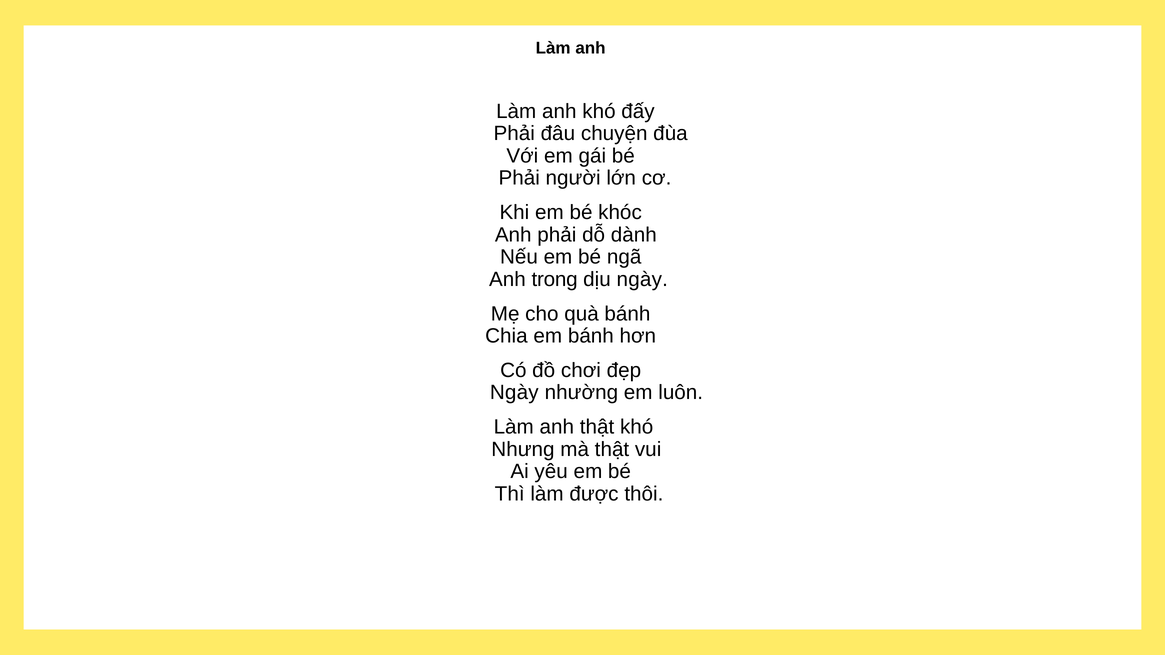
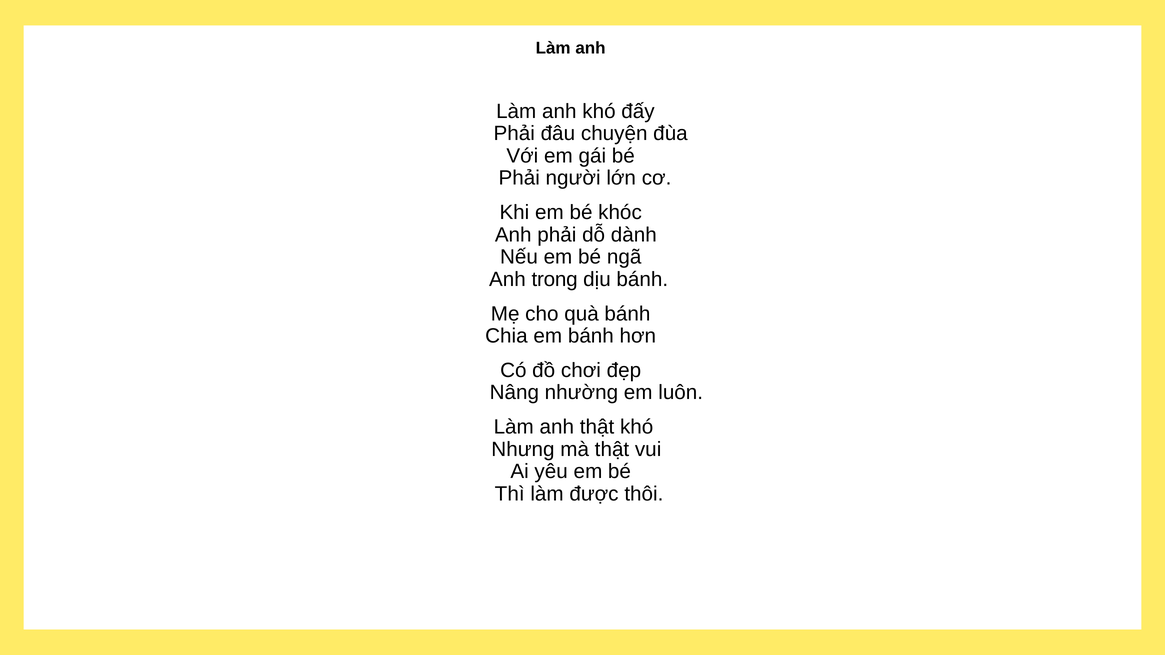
dịu ngày: ngày -> bánh (642, 279)
Ngày: Ngày -> Nâng (514, 393)
